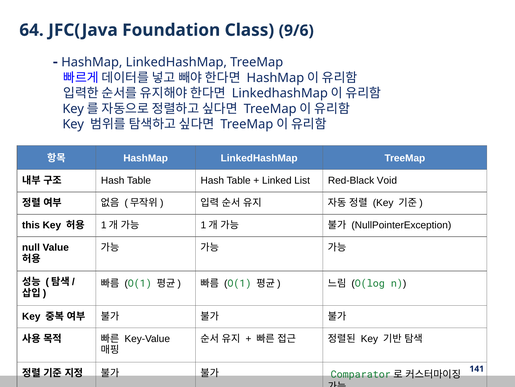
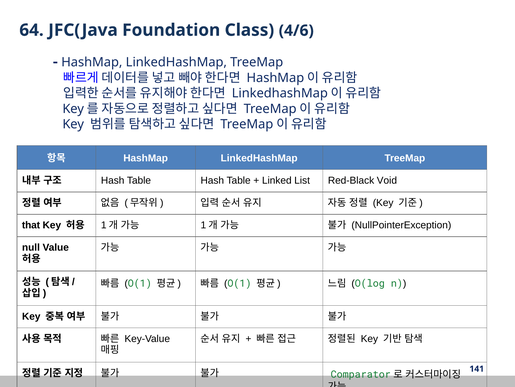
9/6: 9/6 -> 4/6 (296, 31)
this: this -> that (31, 225)
